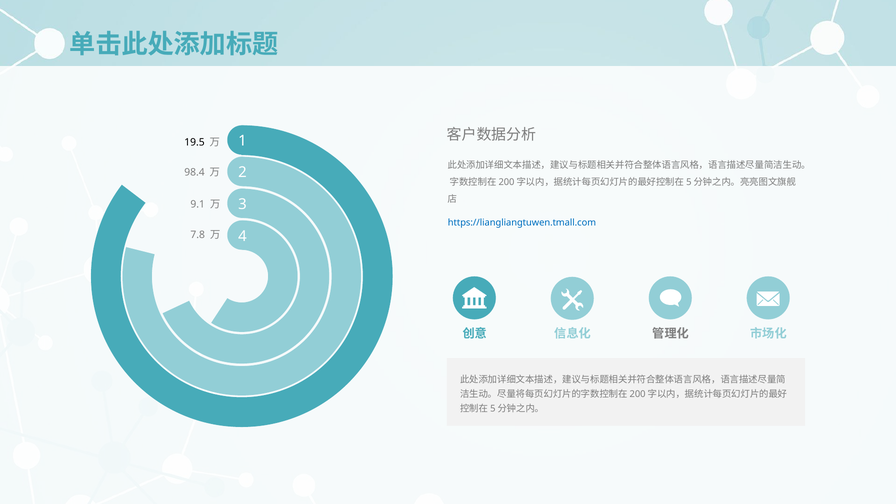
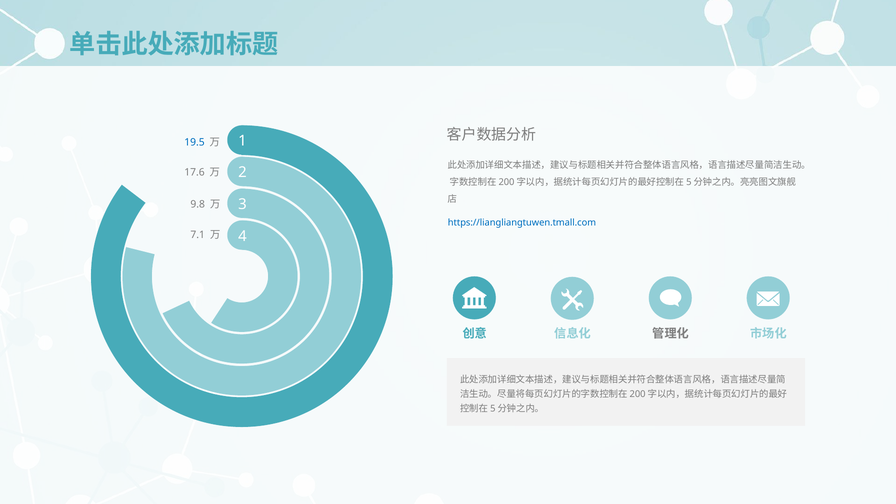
19.5 colour: black -> blue (195, 142)
98.4: 98.4 -> 17.6 (195, 172)
9.1: 9.1 -> 9.8 (198, 204)
7.8: 7.8 -> 7.1 (198, 235)
